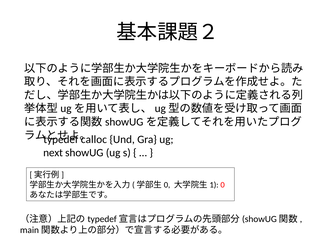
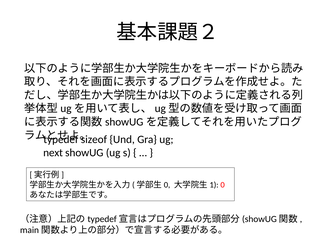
calloc: calloc -> sizeof (94, 139)
